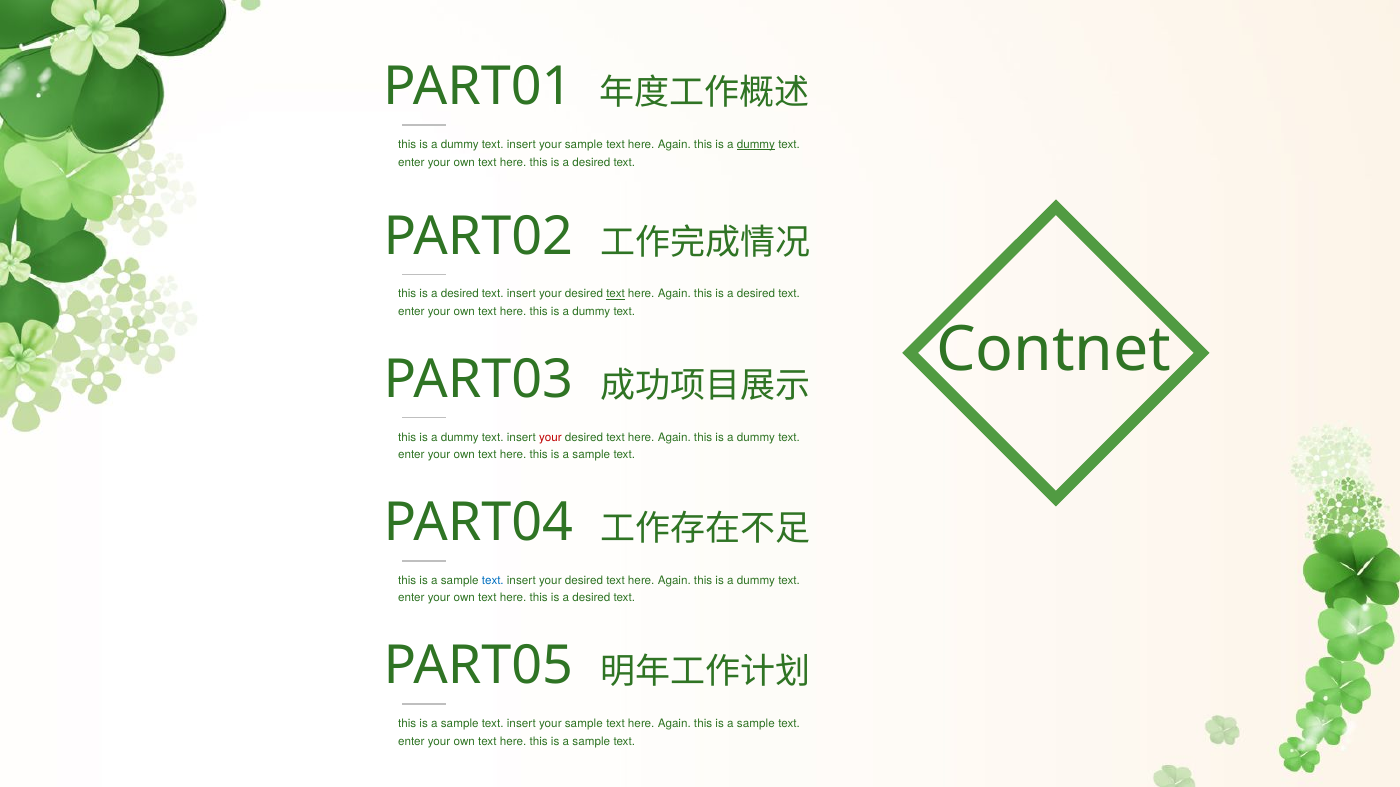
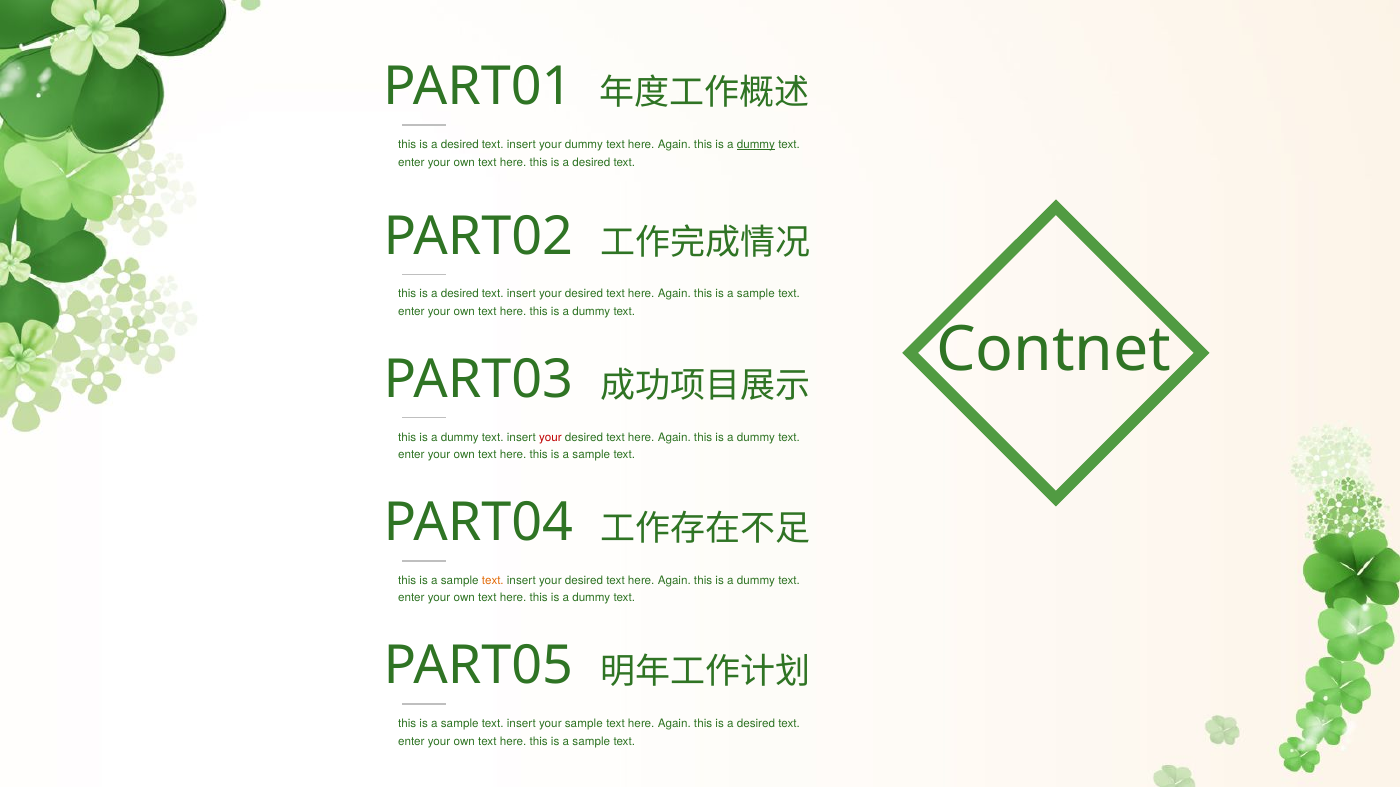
dummy: dummy -> desired (460, 145)
sample: sample -> dummy (584, 145)
text underline: present -> none (616, 294)
desired: desired -> sample (756, 294)
text colour: blue -> orange (493, 581)
desired: desired -> dummy (591, 598)
sample: sample -> desired (756, 724)
